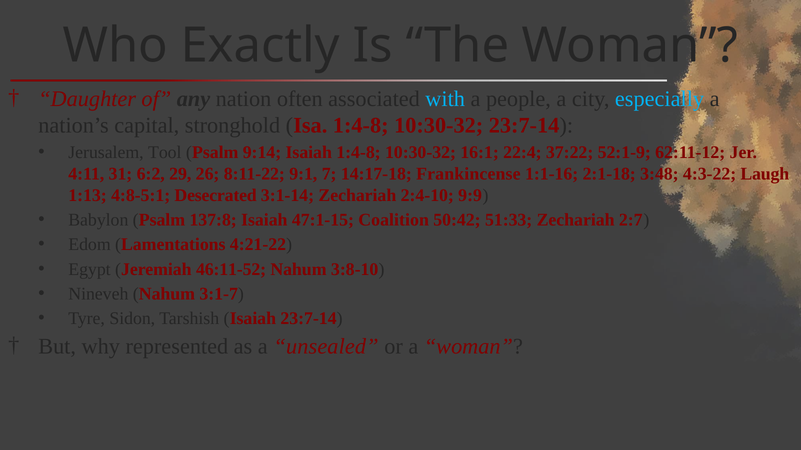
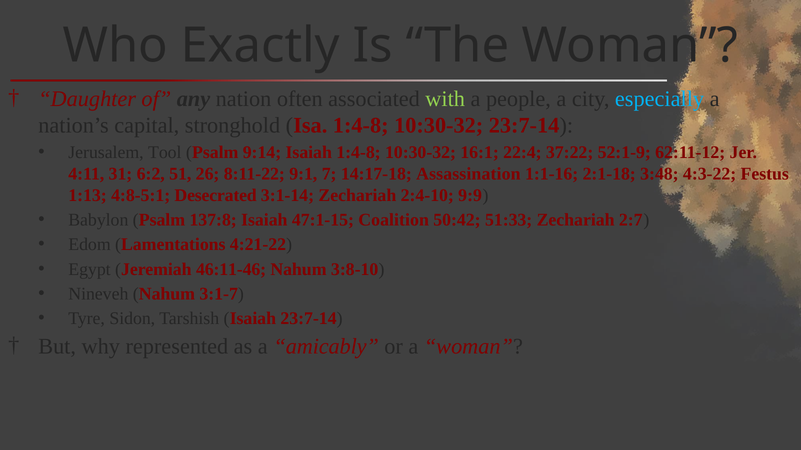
with colour: light blue -> light green (445, 99)
29: 29 -> 51 (180, 174)
Frankincense: Frankincense -> Assassination (468, 174)
Laugh: Laugh -> Festus (765, 174)
46:11-52: 46:11-52 -> 46:11-46 (231, 270)
unsealed: unsealed -> amicably (326, 347)
